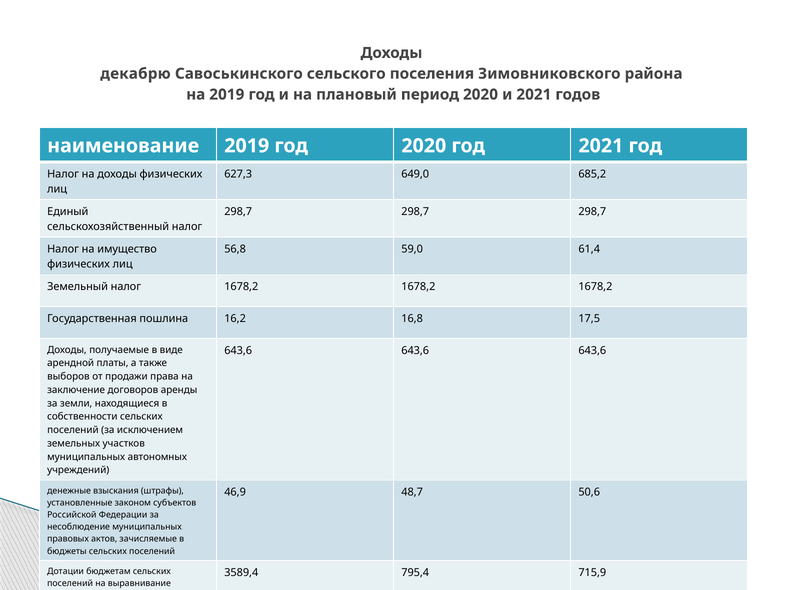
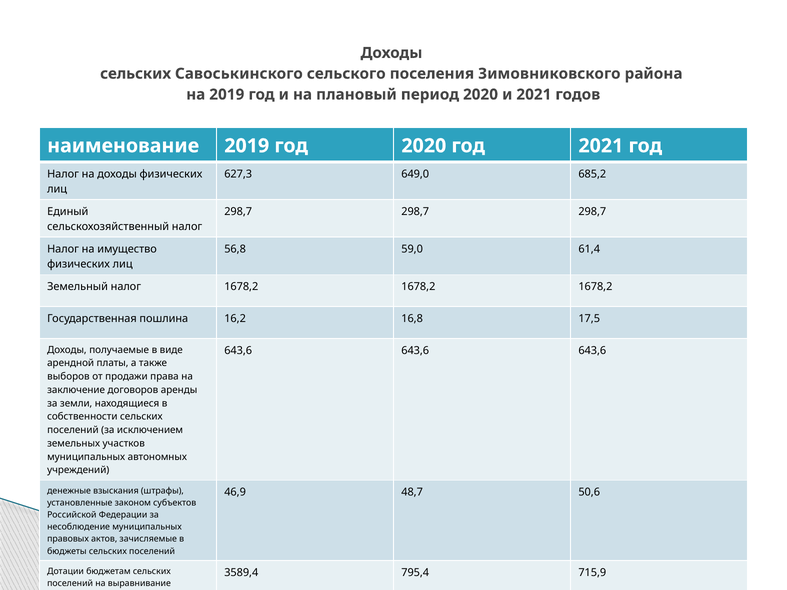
декабрю: декабрю -> сельских (136, 74)
